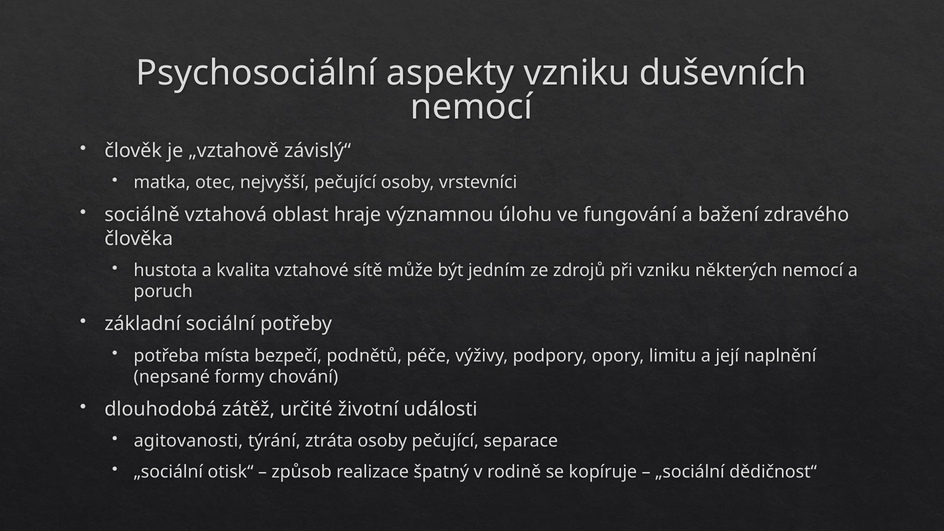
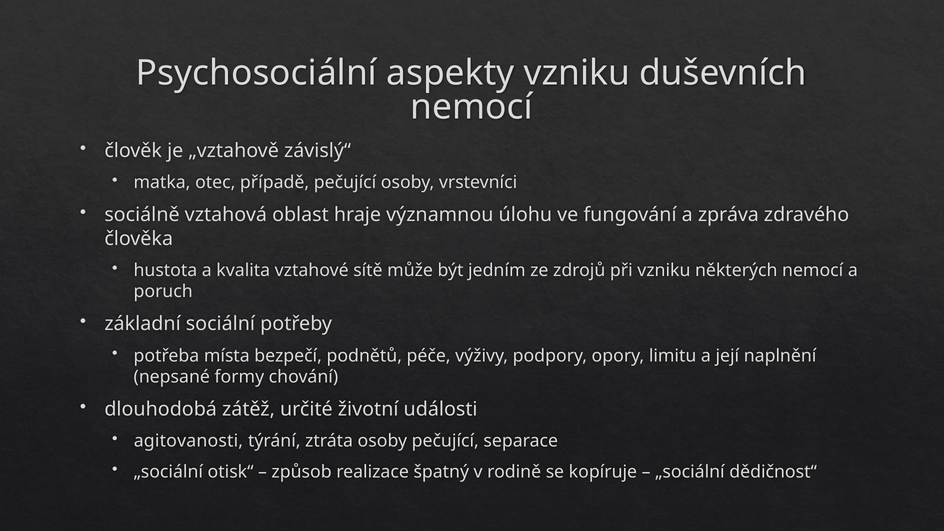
nejvyšší: nejvyšší -> případě (275, 183)
bažení: bažení -> zpráva (728, 215)
